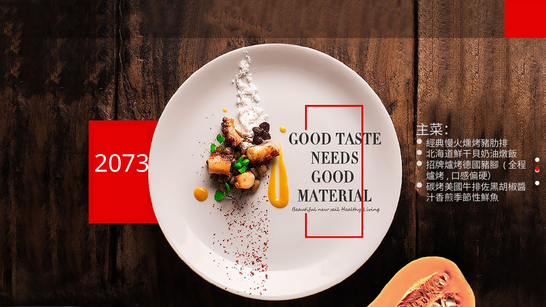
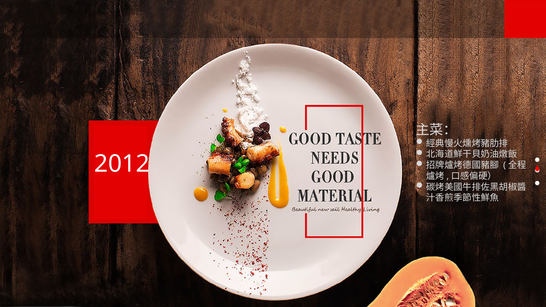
2073: 2073 -> 2012 (122, 164)
